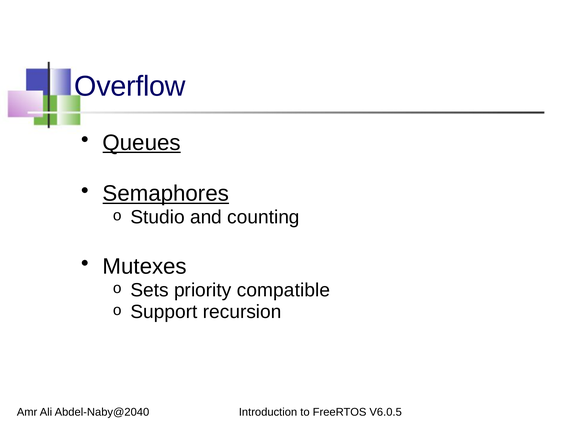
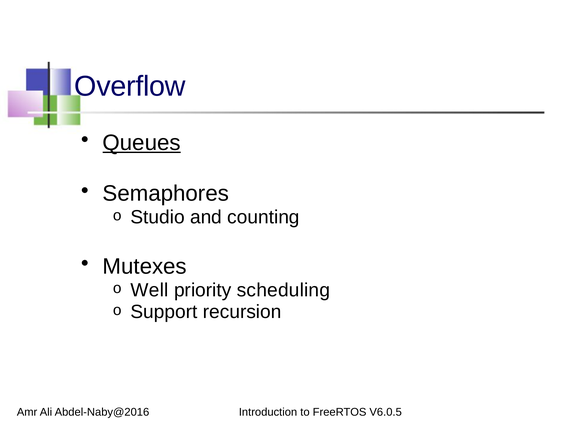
Semaphores underline: present -> none (166, 193)
Sets: Sets -> Well (150, 290)
compatible: compatible -> scheduling (283, 290)
Abdel-Naby@2040: Abdel-Naby@2040 -> Abdel-Naby@2016 (102, 412)
